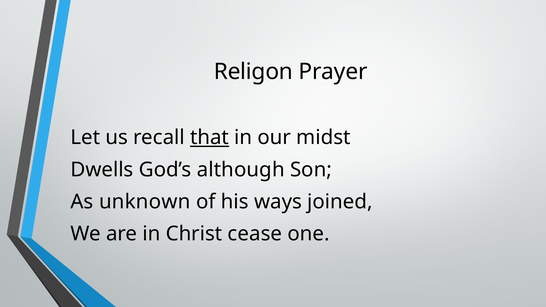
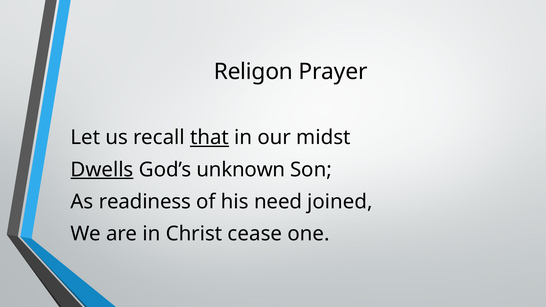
Dwells underline: none -> present (102, 170)
although: although -> unknown (241, 170)
unknown: unknown -> readiness (145, 202)
ways: ways -> need (278, 202)
